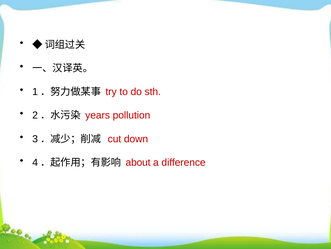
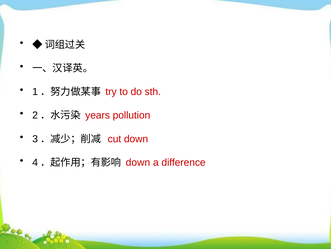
about: about -> down (138, 162)
